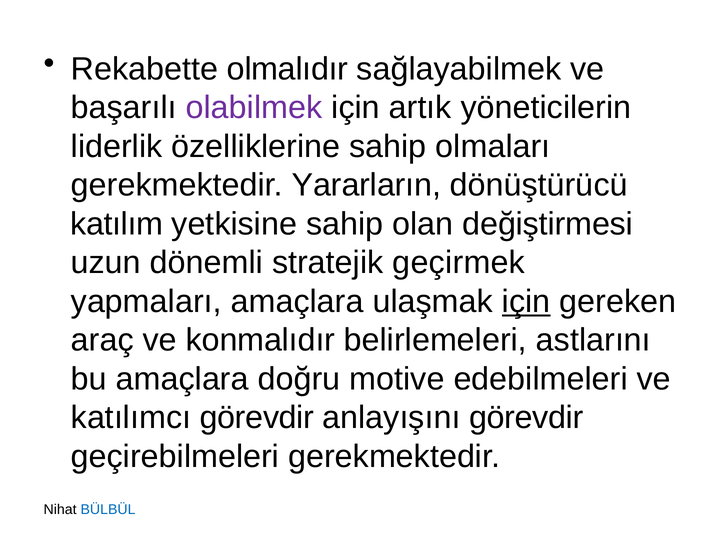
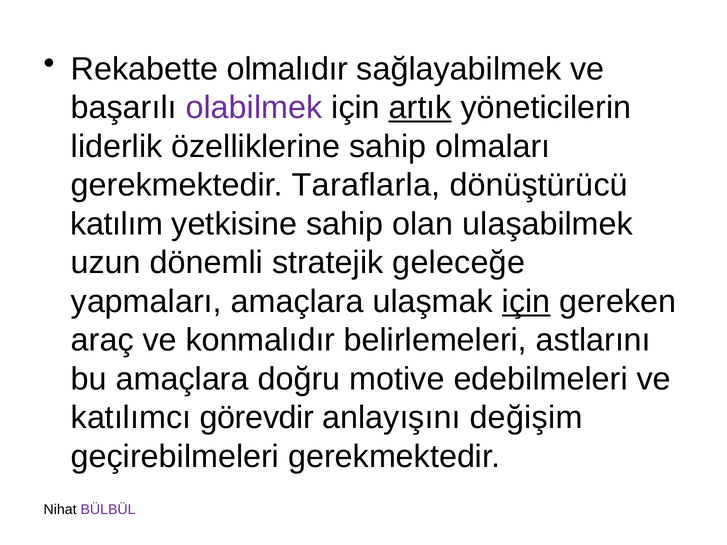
artık underline: none -> present (420, 108)
Yararların: Yararların -> Taraflarla (366, 185)
değiştirmesi: değiştirmesi -> ulaşabilmek (548, 224)
geçirmek: geçirmek -> geleceğe (459, 263)
anlayışını görevdir: görevdir -> değişim (526, 418)
BÜLBÜL colour: blue -> purple (108, 510)
